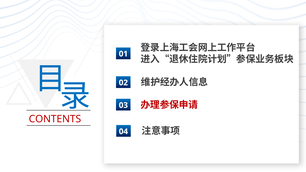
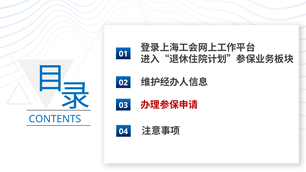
CONTENTS colour: red -> blue (55, 119)
